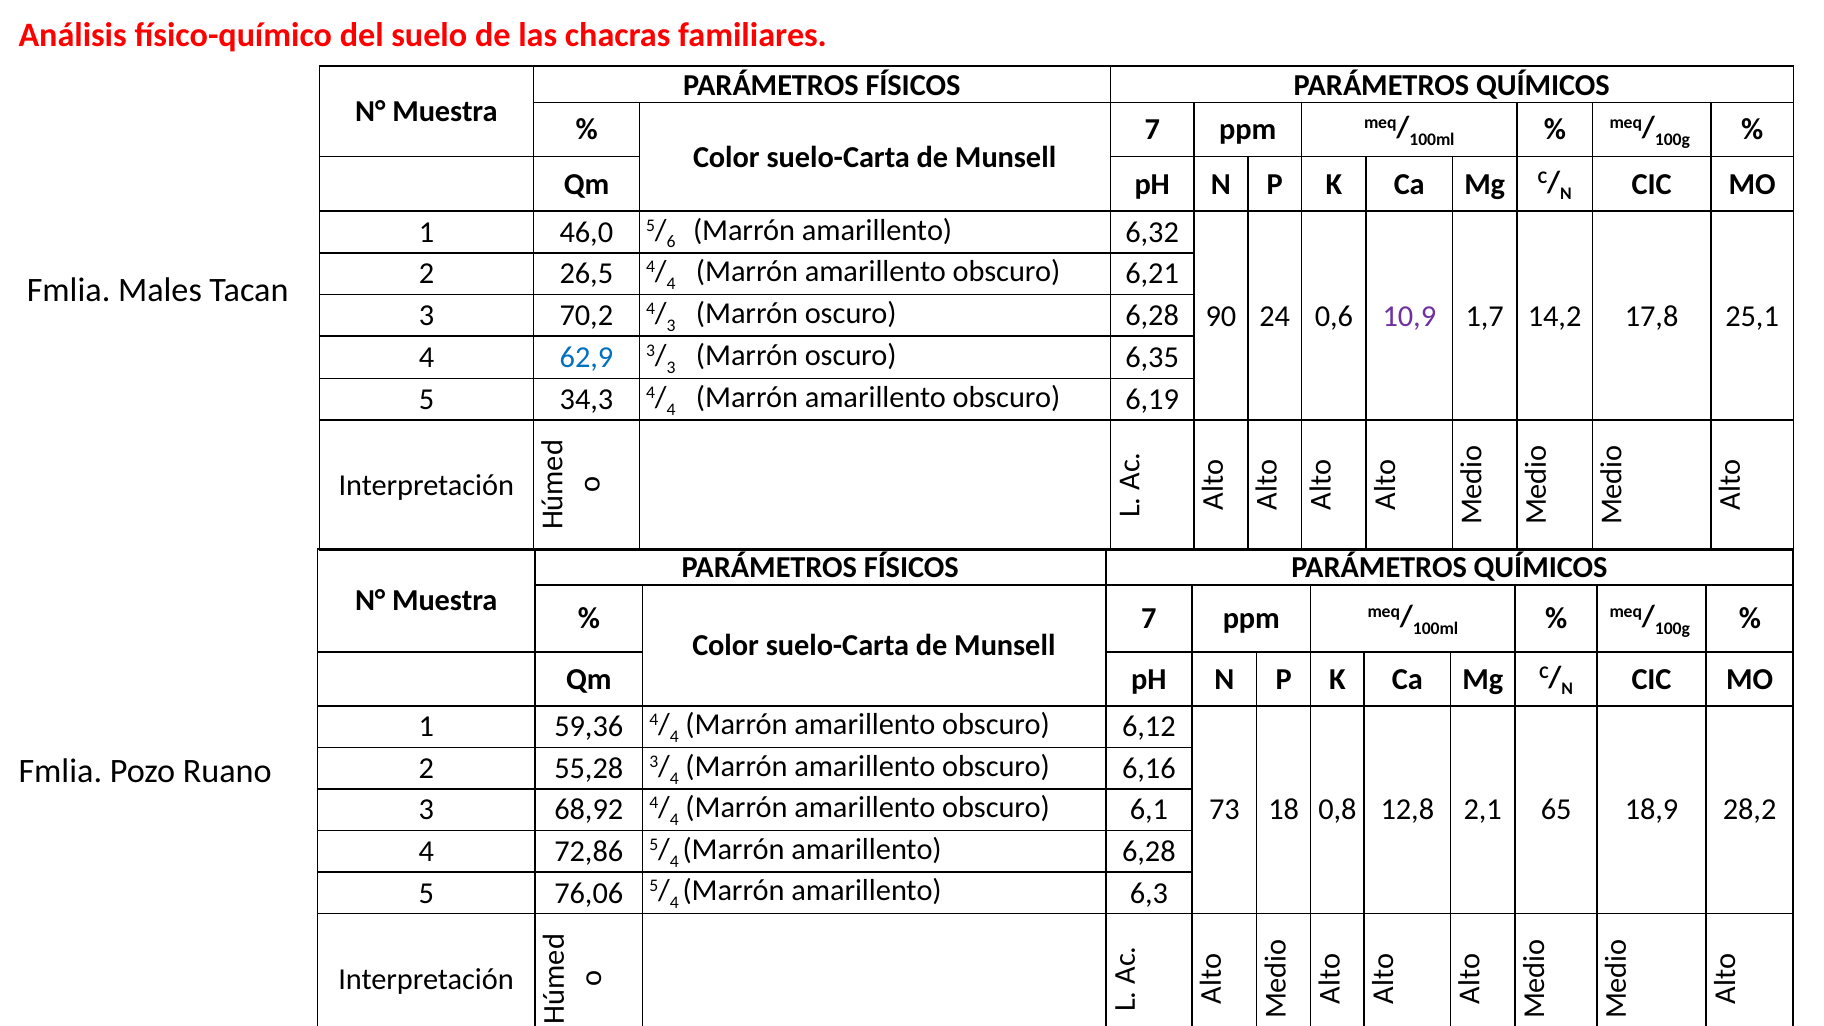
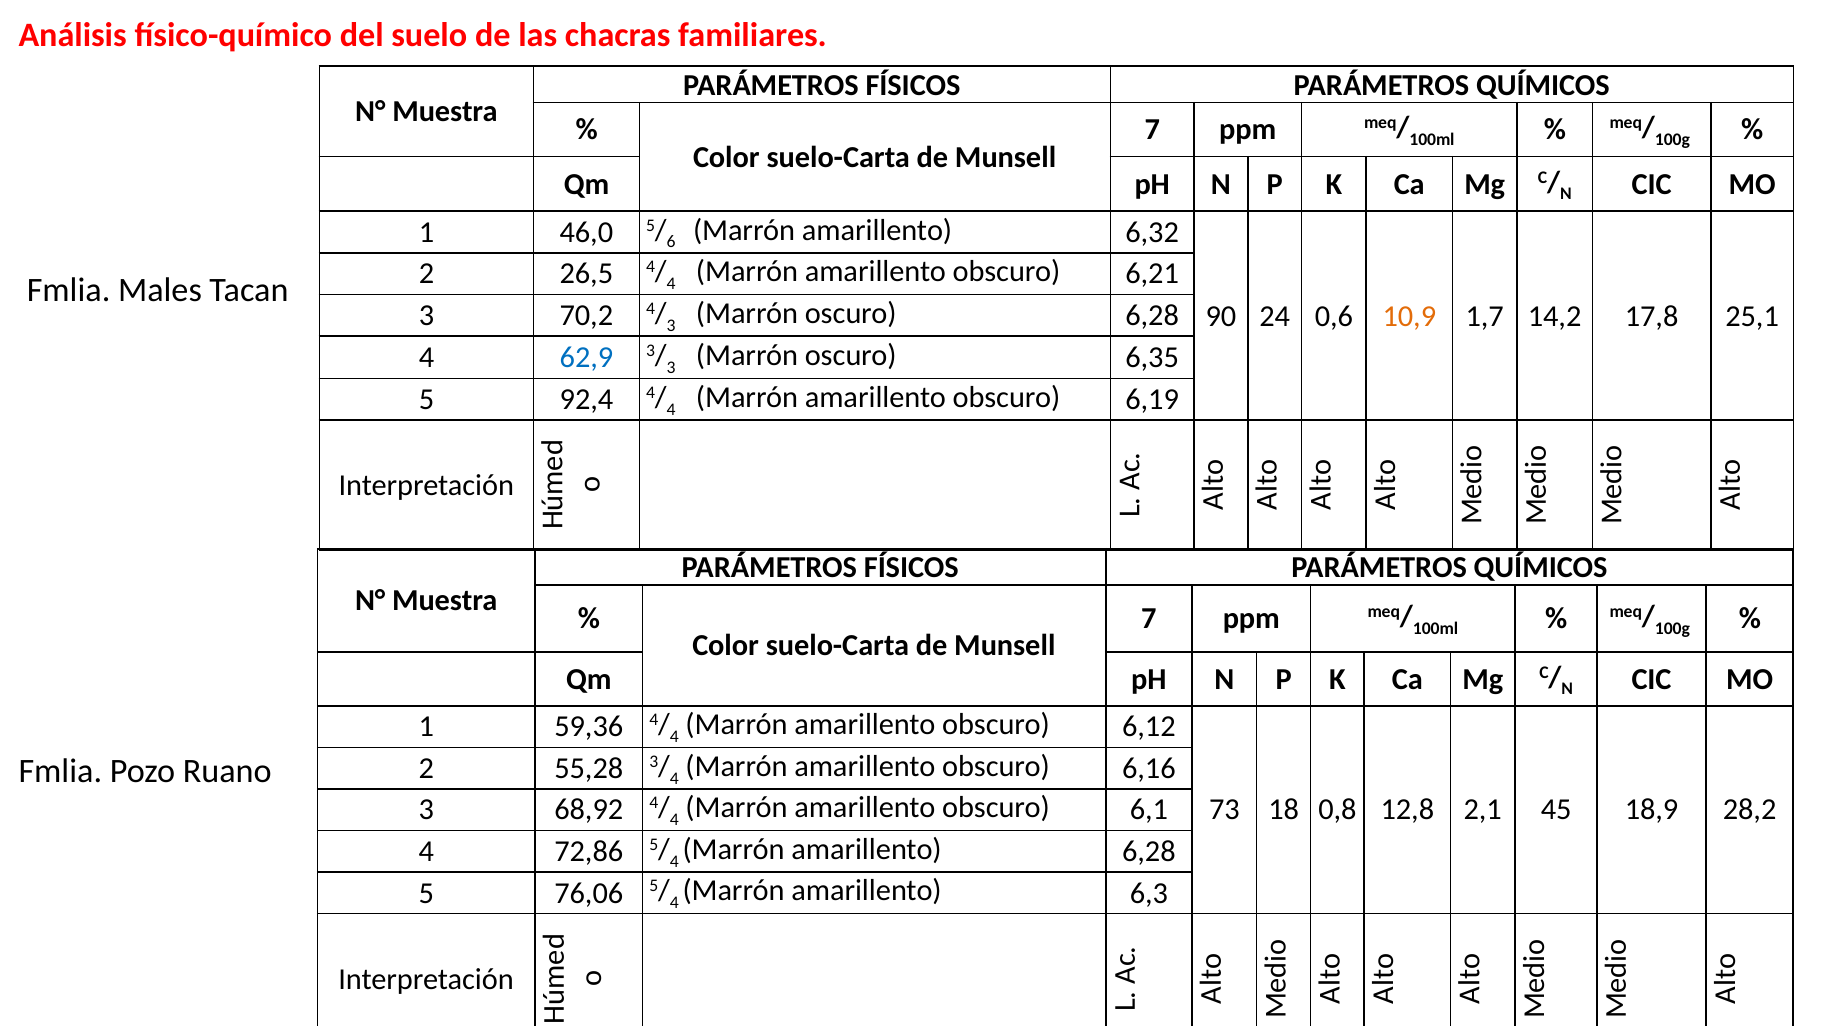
10,9 colour: purple -> orange (1409, 316)
34,3: 34,3 -> 92,4 (586, 400)
65: 65 -> 45 (1556, 810)
